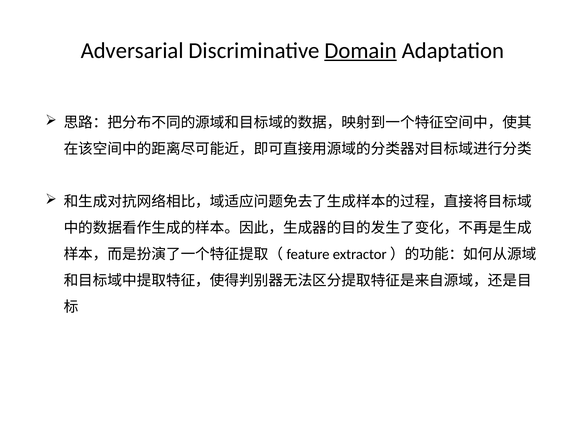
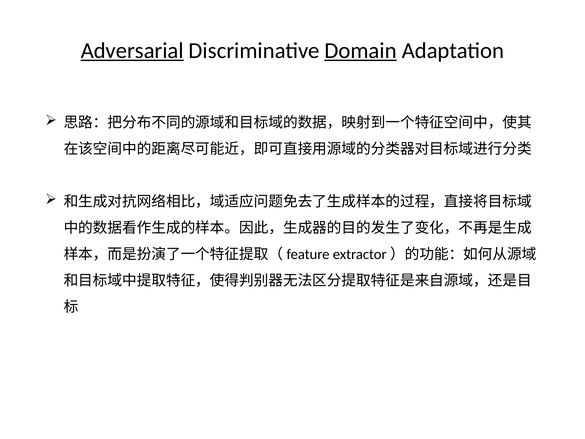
Adversarial underline: none -> present (132, 51)
